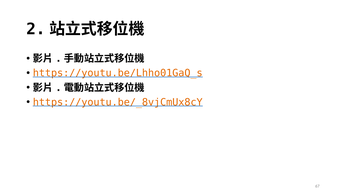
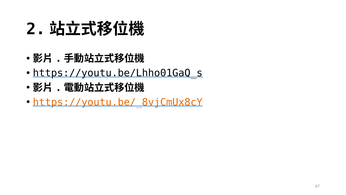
https://youtu.be/Lhho01GaQ_s colour: orange -> black (118, 73)
